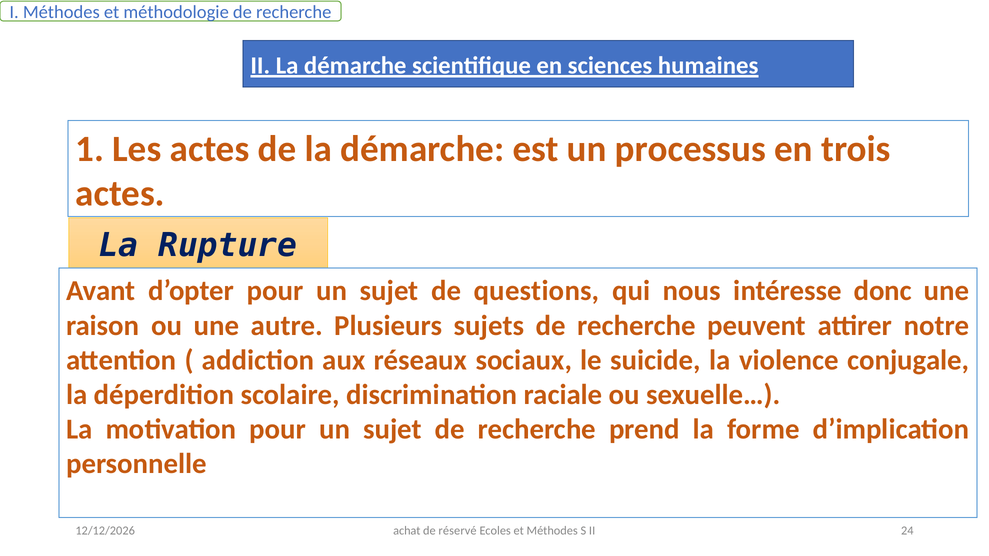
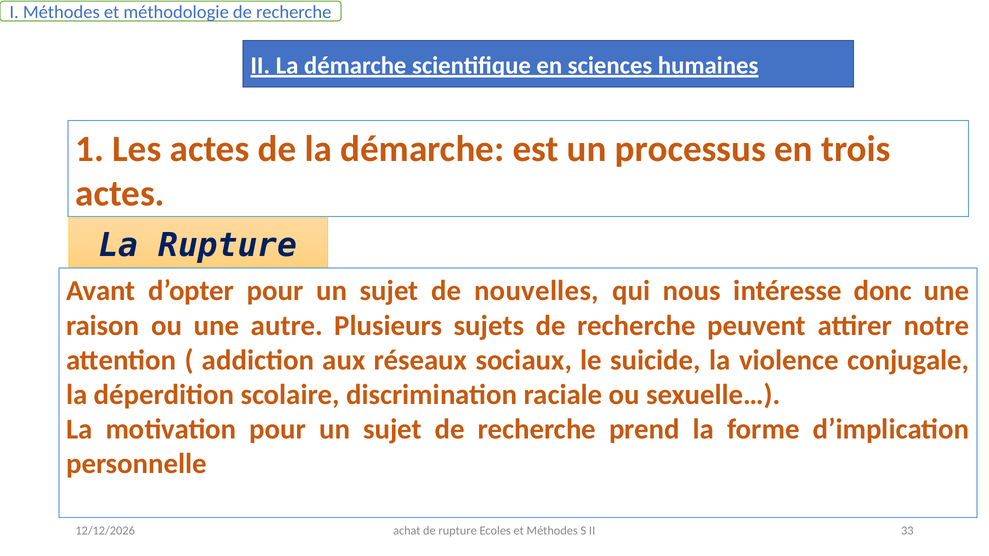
questions: questions -> nouvelles (536, 291)
de réservé: réservé -> rupture (458, 531)
24: 24 -> 33 (907, 531)
